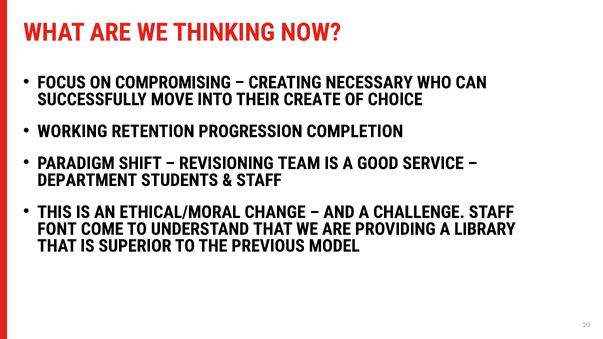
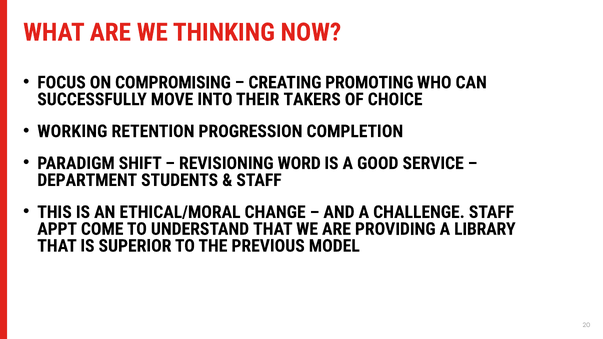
NECESSARY: NECESSARY -> PROMOTING (369, 83)
CREATE: CREATE -> TAKERS (312, 99)
TEAM: TEAM -> WORD (299, 163)
FONT: FONT -> APPT (57, 229)
